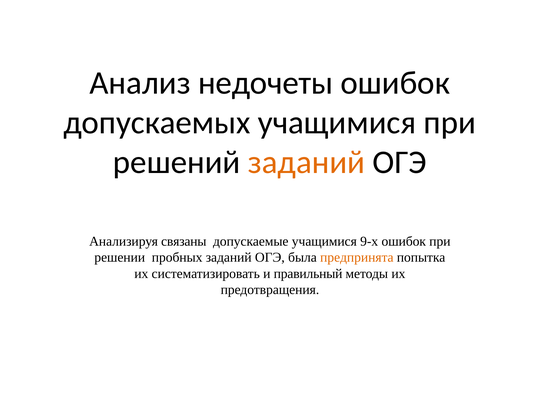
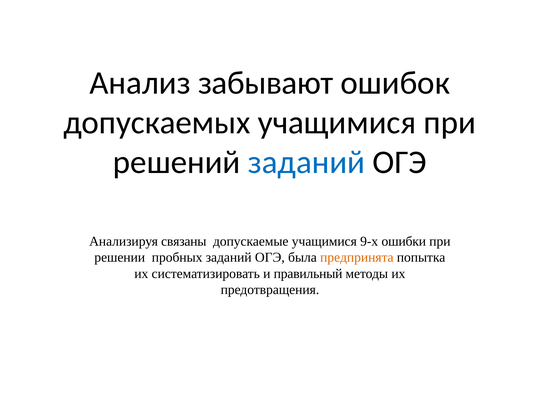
недочеты: недочеты -> забывают (266, 83)
заданий colour: orange -> blue (307, 162)
9-х ошибок: ошибок -> ошибки (404, 241)
